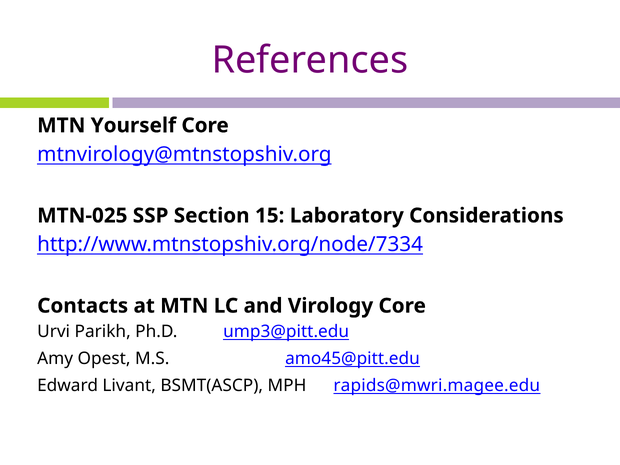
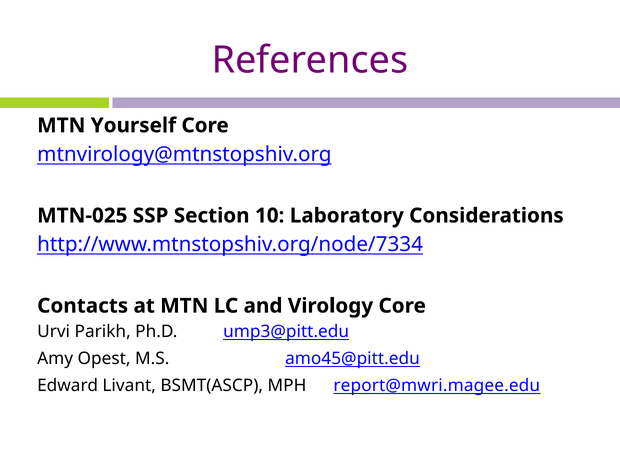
15: 15 -> 10 (270, 216)
rapids@mwri.magee.edu: rapids@mwri.magee.edu -> report@mwri.magee.edu (437, 386)
